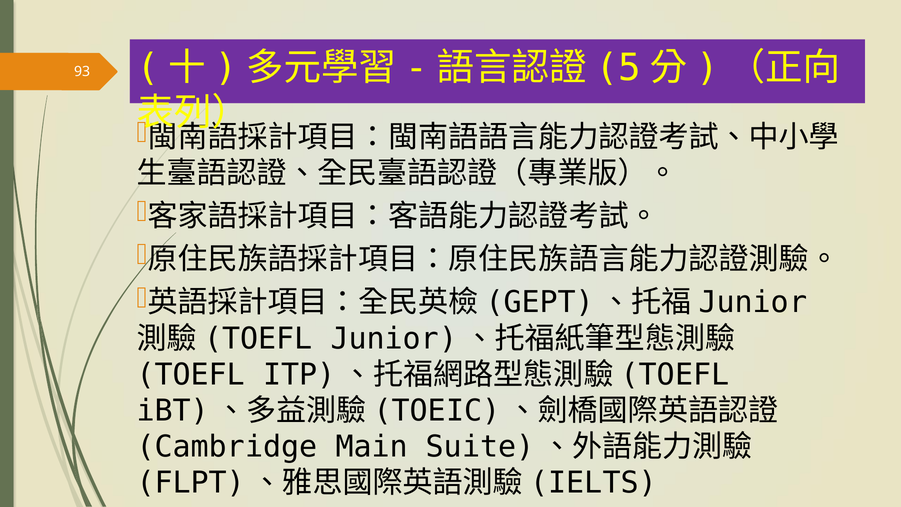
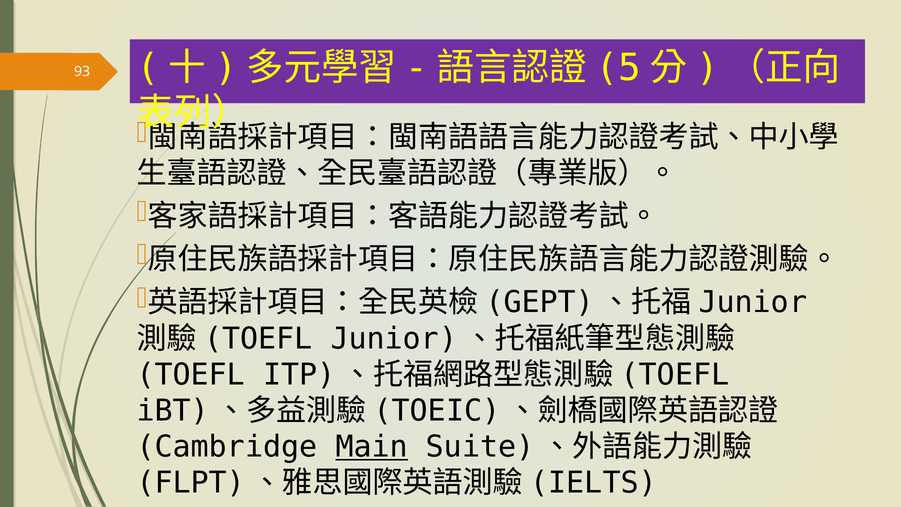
Main underline: none -> present (372, 447)
